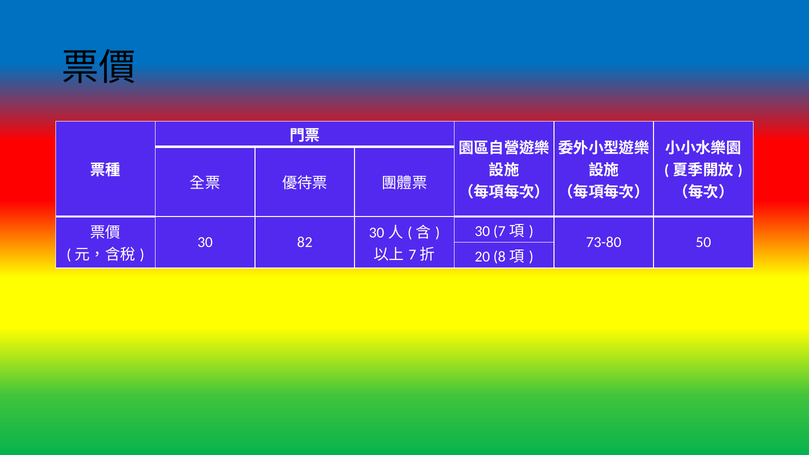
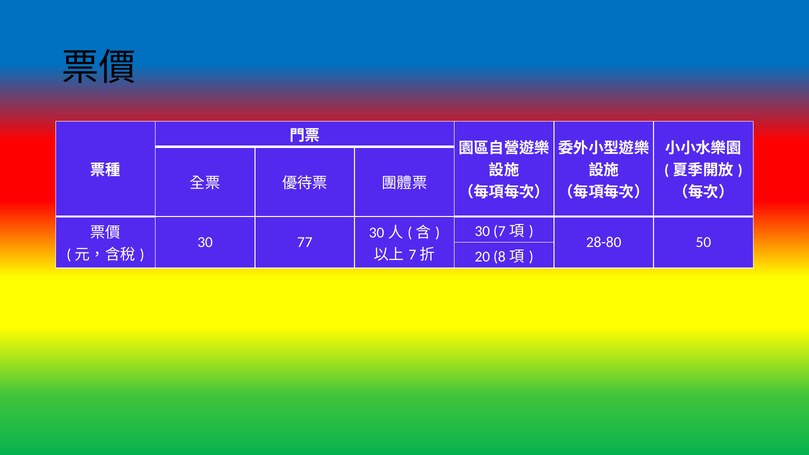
82: 82 -> 77 (305, 242)
73-80: 73-80 -> 28-80 (604, 242)
